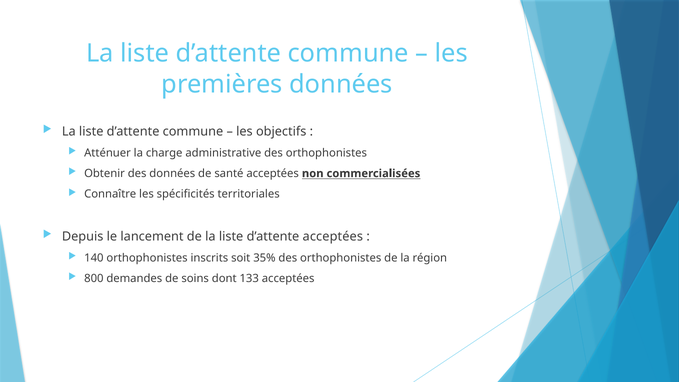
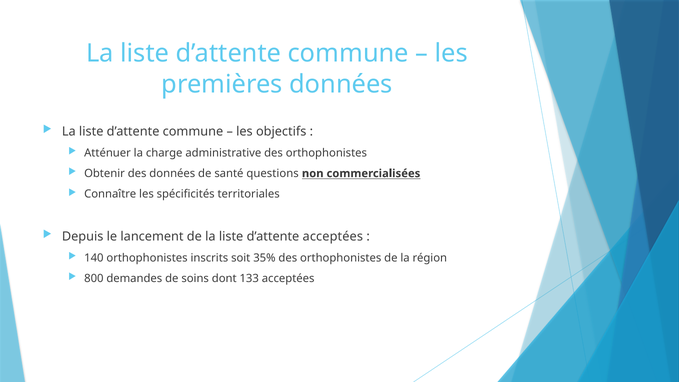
santé acceptées: acceptées -> questions (273, 173)
